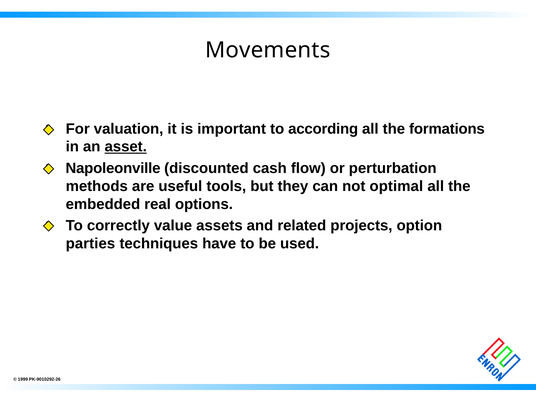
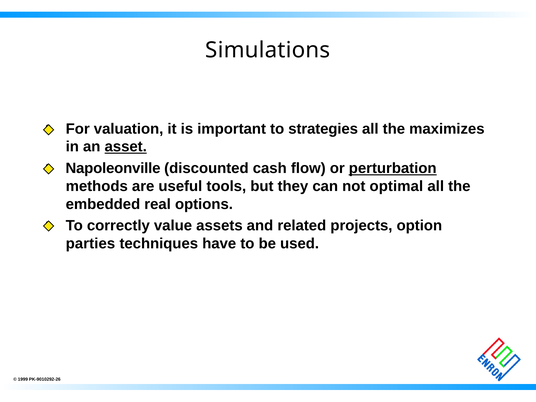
Movements: Movements -> Simulations (268, 50)
according: according -> strategies (323, 129)
formations: formations -> maximizes (447, 129)
perturbation underline: none -> present (393, 168)
